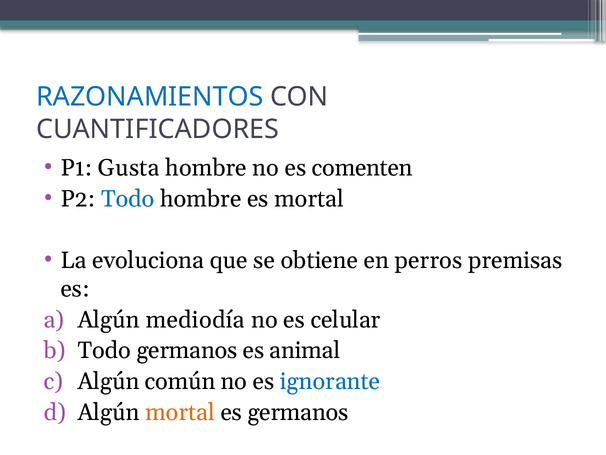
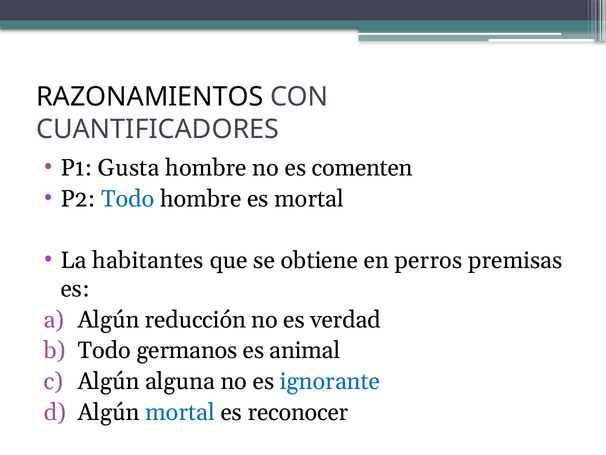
RAZONAMIENTOS colour: blue -> black (150, 97)
evoluciona: evoluciona -> habitantes (148, 260)
mediodía: mediodía -> reducción (195, 319)
celular: celular -> verdad (346, 319)
común: común -> alguna (180, 381)
mortal colour: orange -> blue (180, 412)
es germanos: germanos -> reconocer (298, 412)
